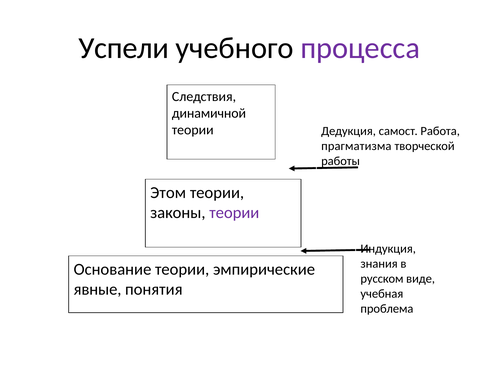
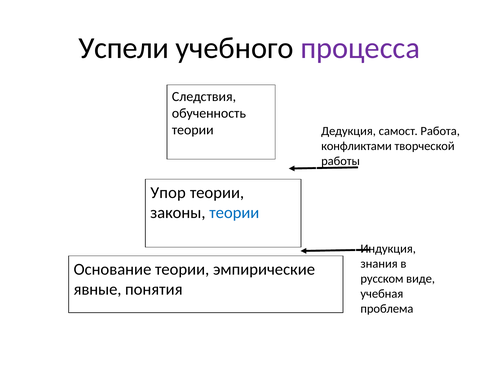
динамичной: динамичной -> обученность (209, 113)
прагматизма: прагматизма -> конфликтами (356, 146)
Этом: Этом -> Упор (168, 193)
теории colour: purple -> blue (234, 213)
